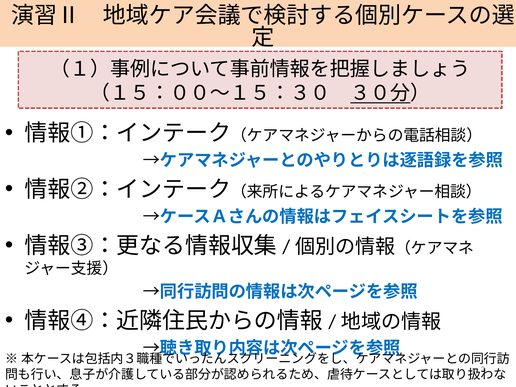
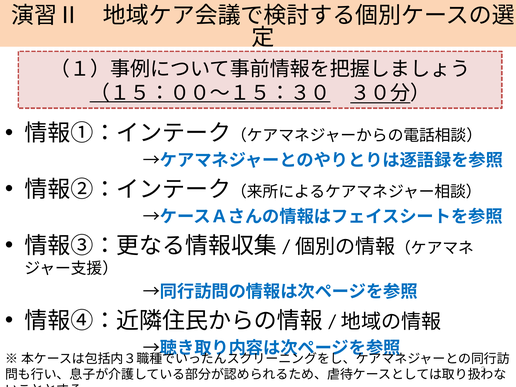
（１５：００～１５：３０ underline: none -> present (210, 93)
